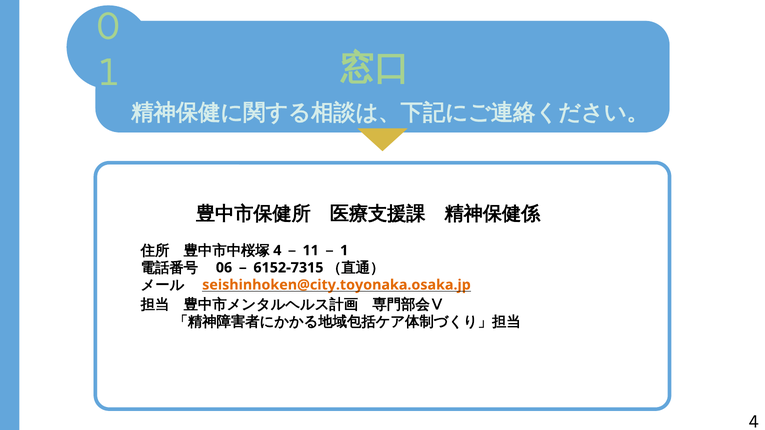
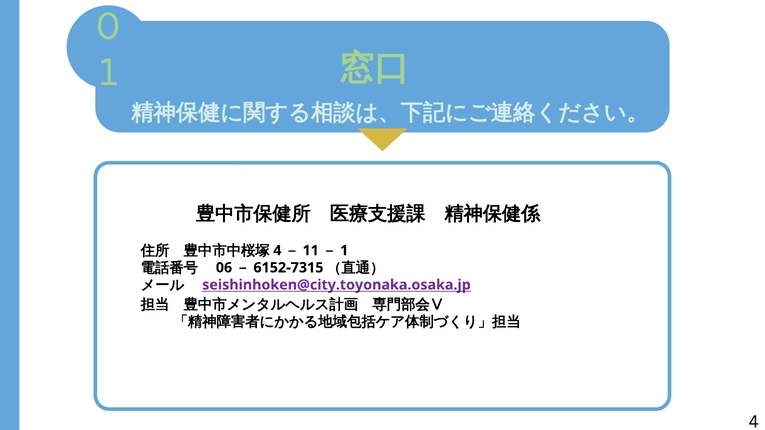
seishinhoken@city.toyonaka.osaka.jp colour: orange -> purple (336, 285)
